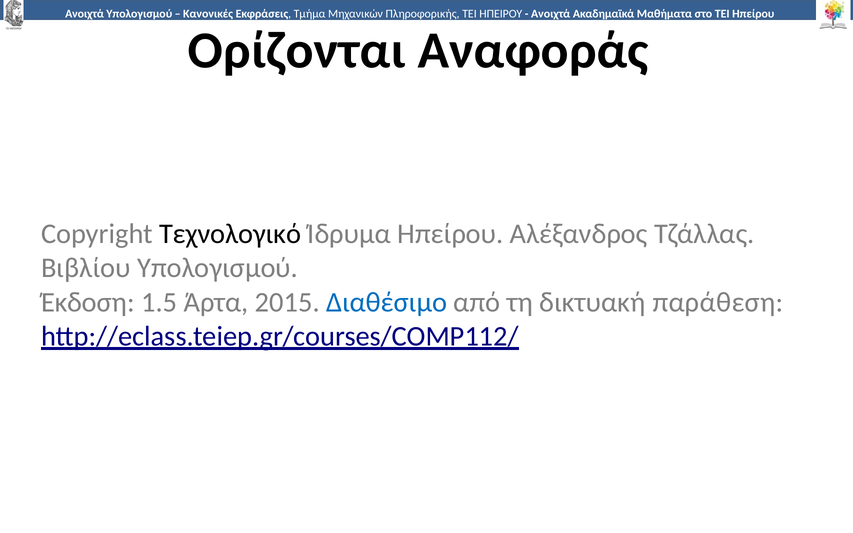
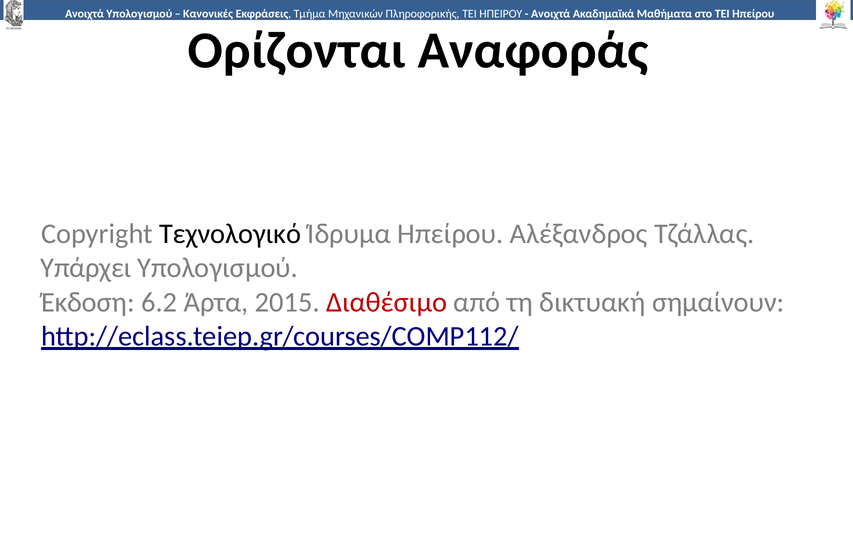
Βιβλίου: Βιβλίου -> Υπάρχει (86, 268)
1.5: 1.5 -> 6.2 (159, 302)
Διαθέσιμο colour: blue -> red (387, 302)
παράθεση: παράθεση -> σημαίνουν (718, 302)
